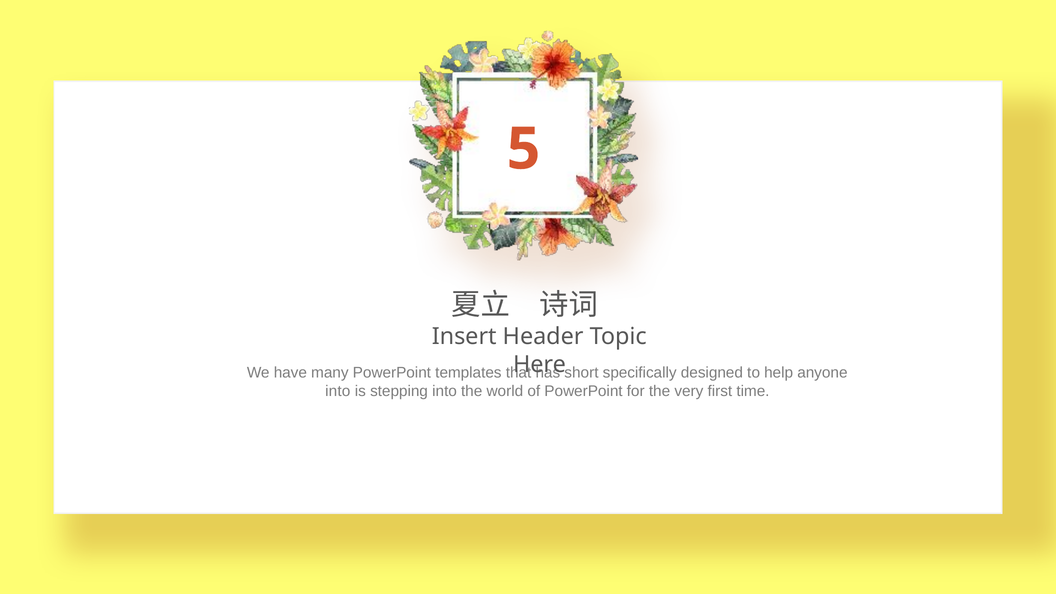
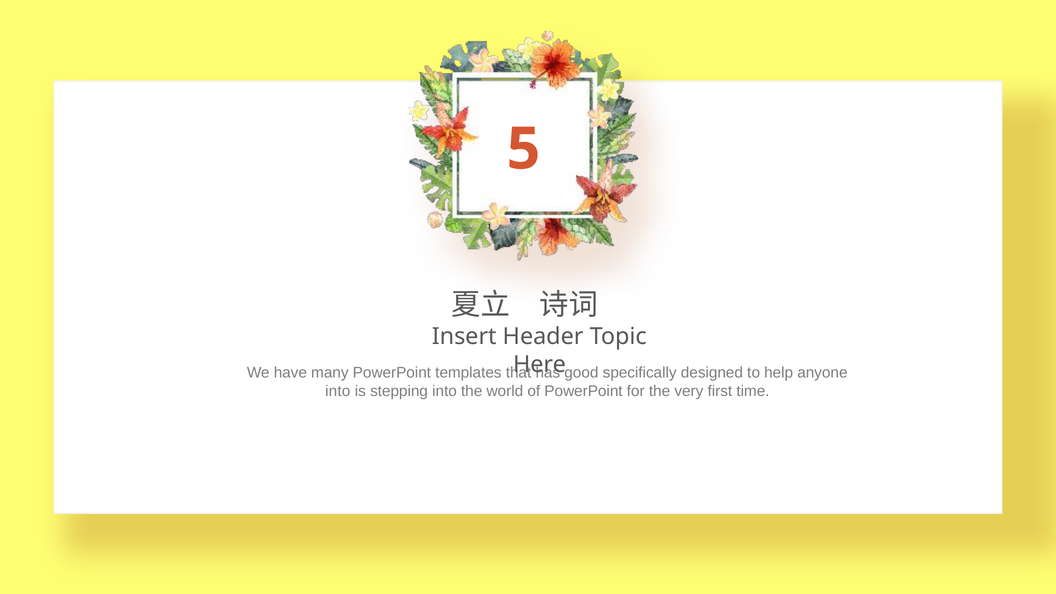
short: short -> good (581, 372)
